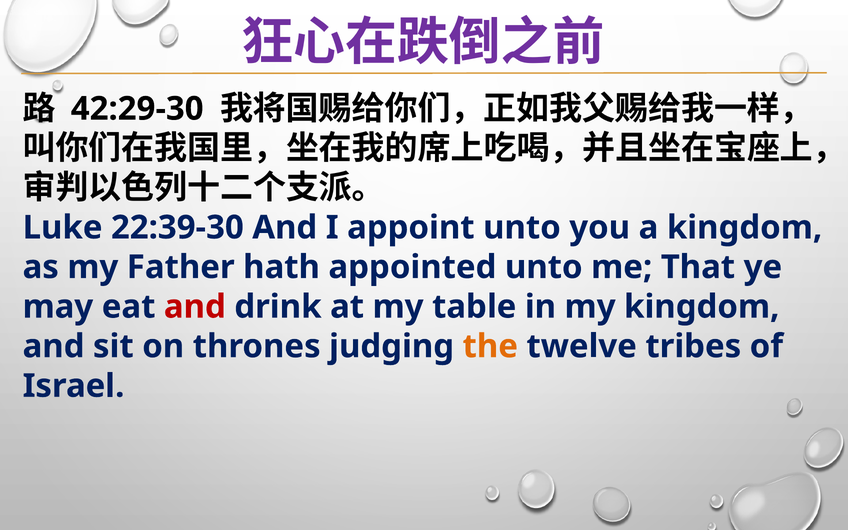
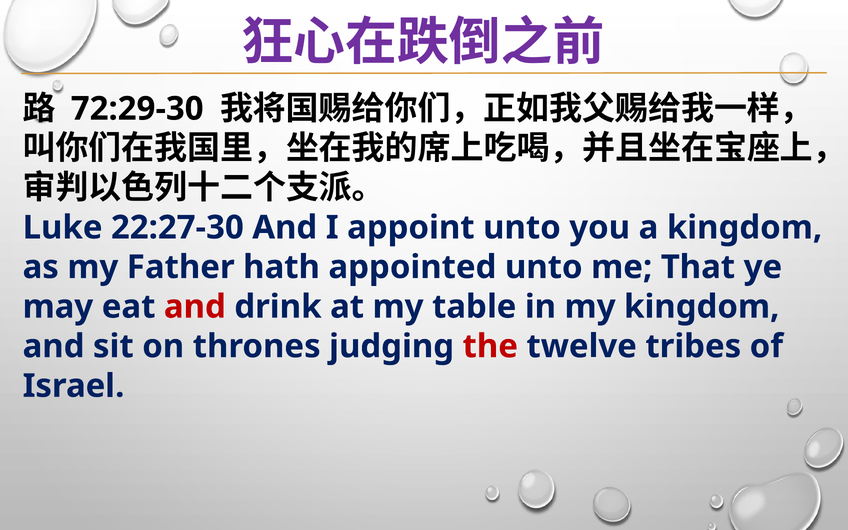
42:29-30: 42:29-30 -> 72:29-30 (137, 109)
22:39-30: 22:39-30 -> 22:27-30 (177, 228)
the colour: orange -> red (490, 346)
